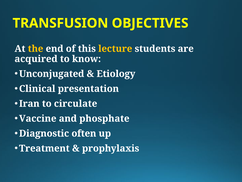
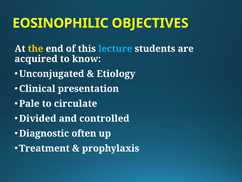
TRANSFUSION: TRANSFUSION -> EOSINOPHILIC (60, 23)
lecture colour: yellow -> light blue (115, 49)
Iran: Iran -> Pale (29, 103)
Vaccine: Vaccine -> Divided (38, 118)
phosphate: phosphate -> controlled (104, 118)
